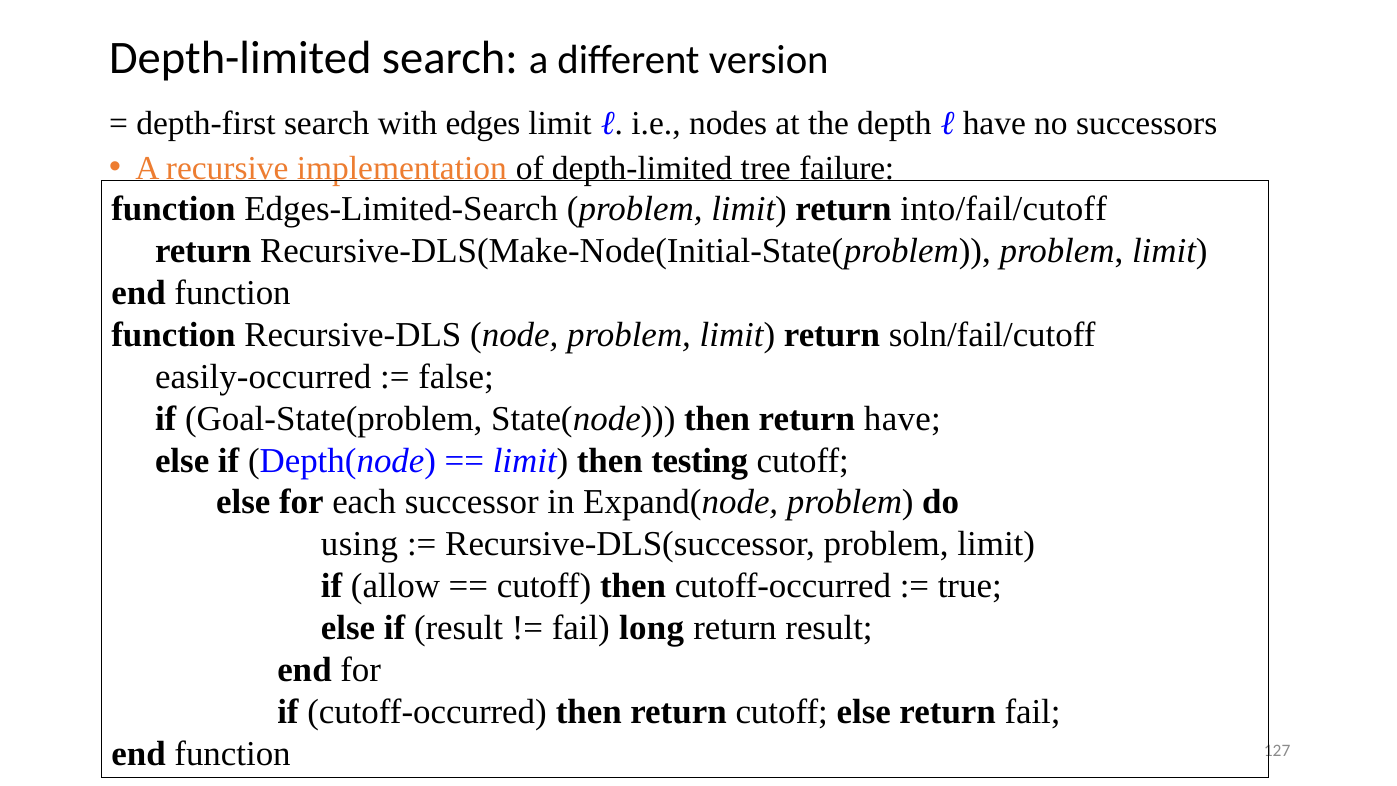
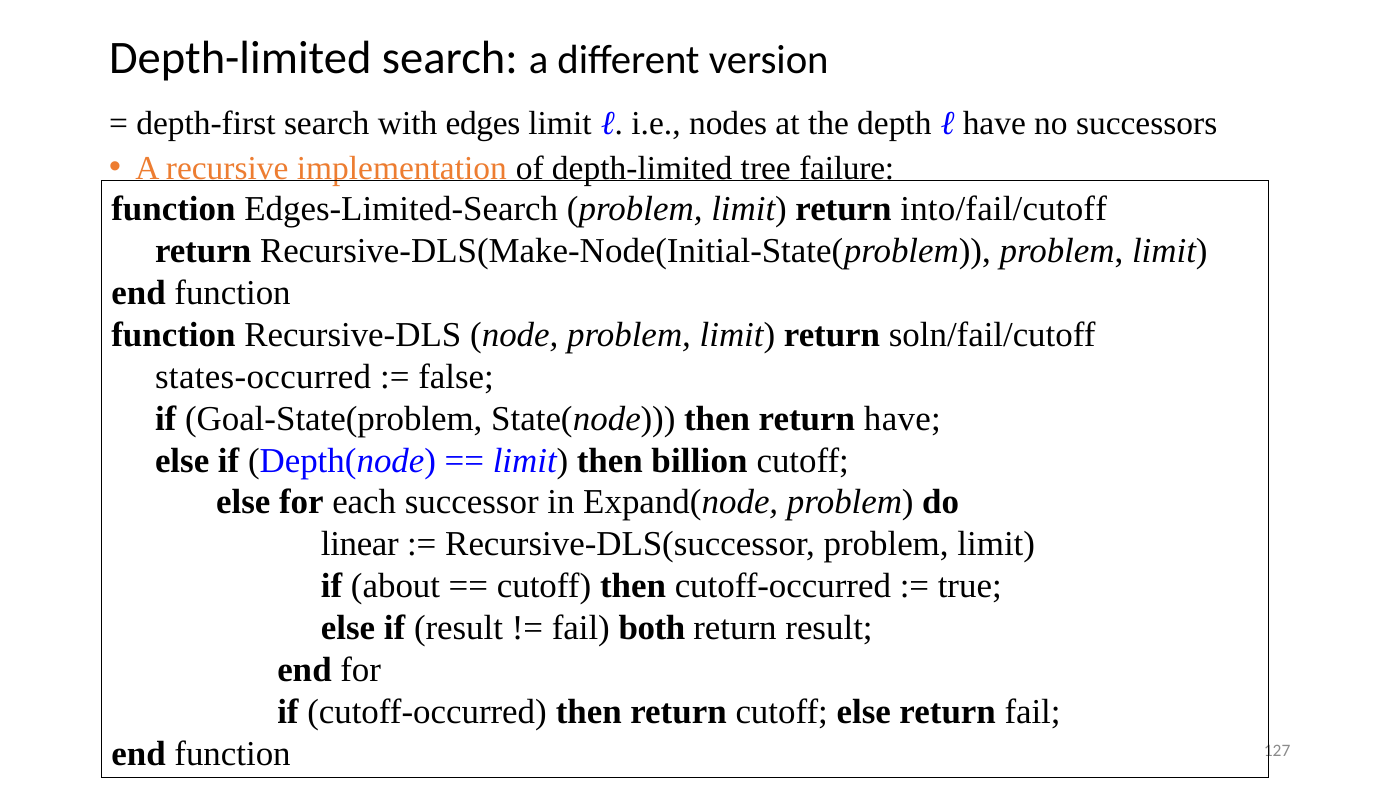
easily-occurred: easily-occurred -> states-occurred (263, 377)
testing: testing -> billion (700, 460)
using: using -> linear (360, 544)
allow: allow -> about (396, 586)
long: long -> both (652, 628)
